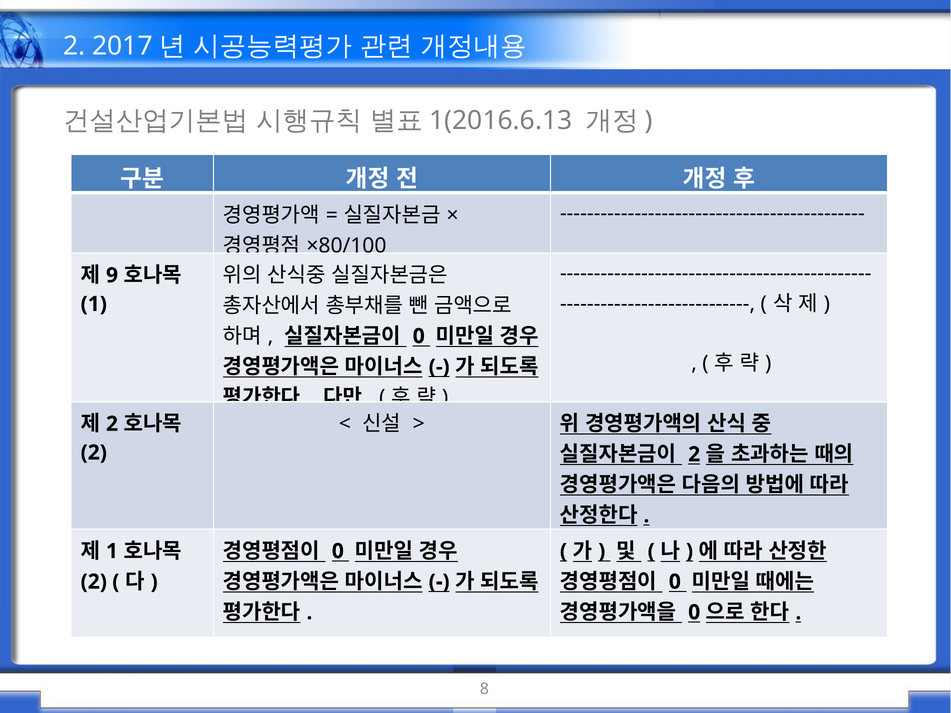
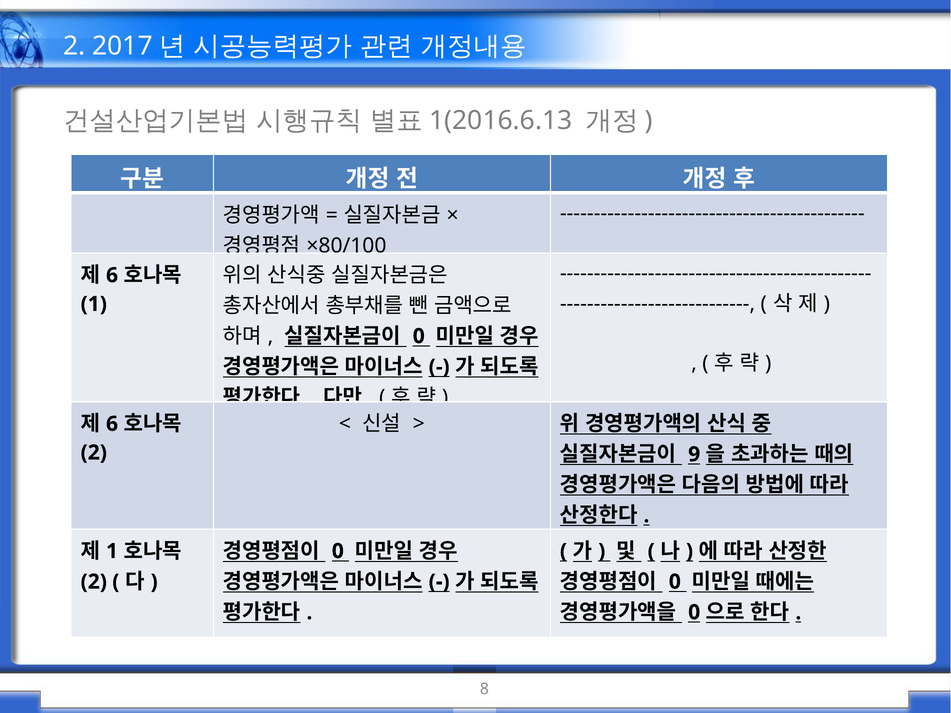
9: 9 -> 6 (112, 275)
2: 2 -> 6 (112, 424)
2: 2 -> 9 (694, 454)
